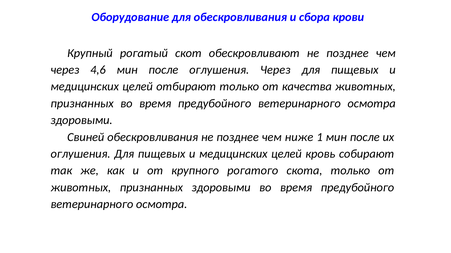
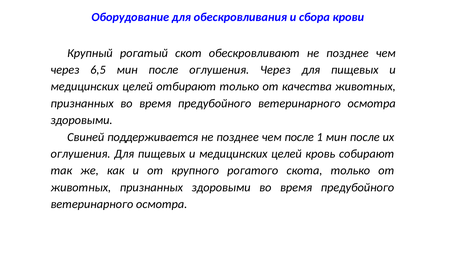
4,6: 4,6 -> 6,5 (98, 70)
Свиней обескровливания: обескровливания -> поддерживается (153, 137)
чем ниже: ниже -> после (299, 137)
